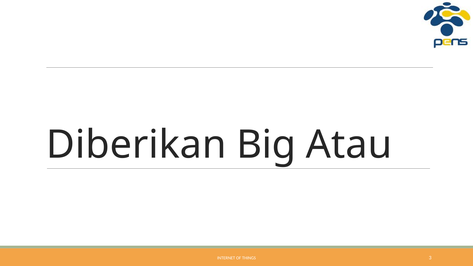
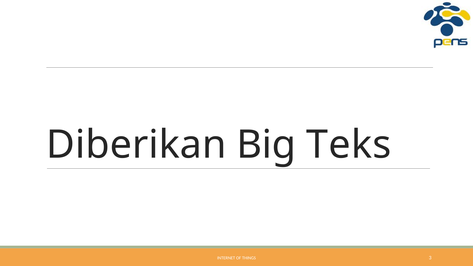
Atau: Atau -> Teks (349, 145)
